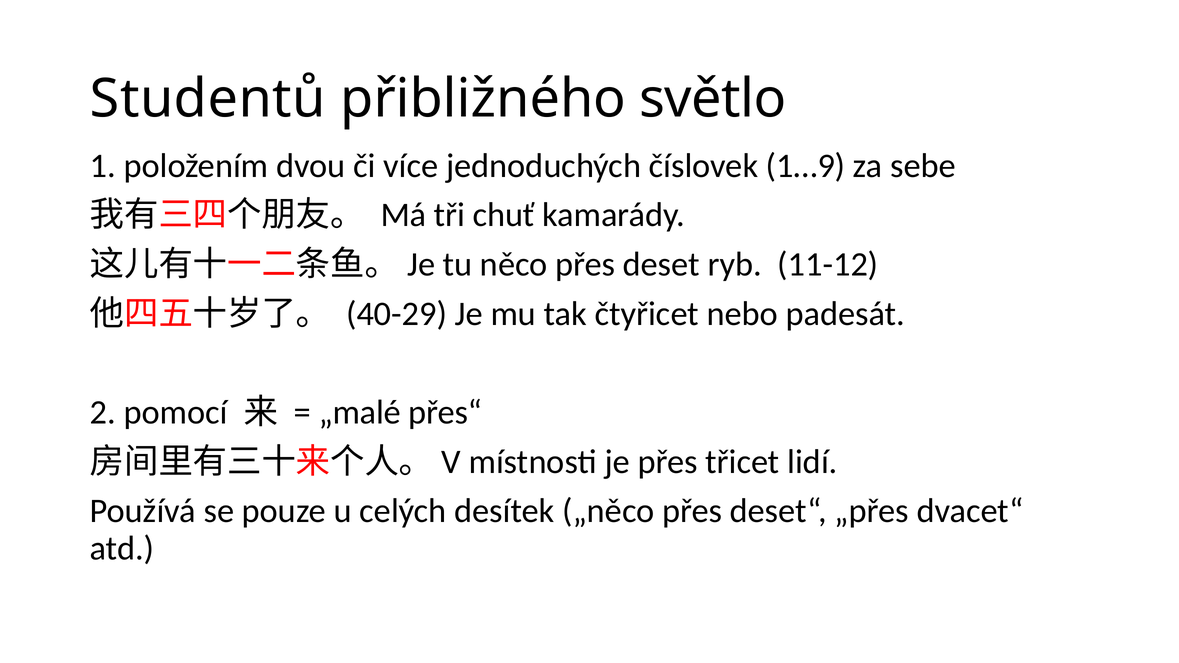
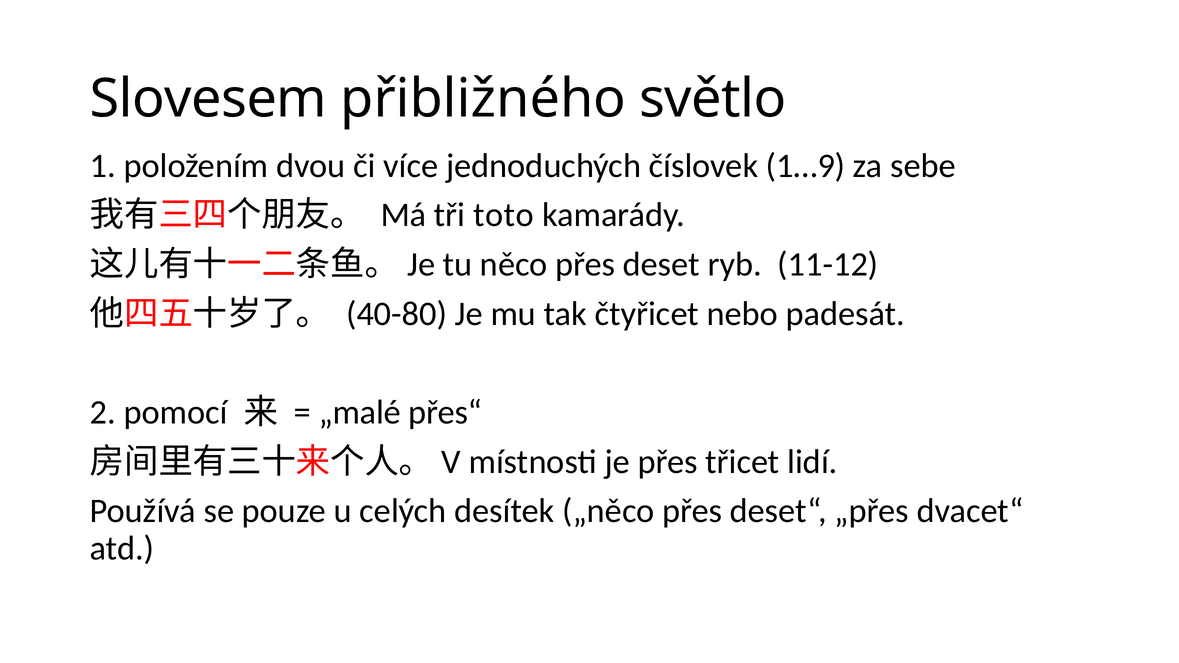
Studentů: Studentů -> Slovesem (208, 99)
chuť: chuť -> toto (504, 215)
40-29: 40-29 -> 40-80 (397, 314)
